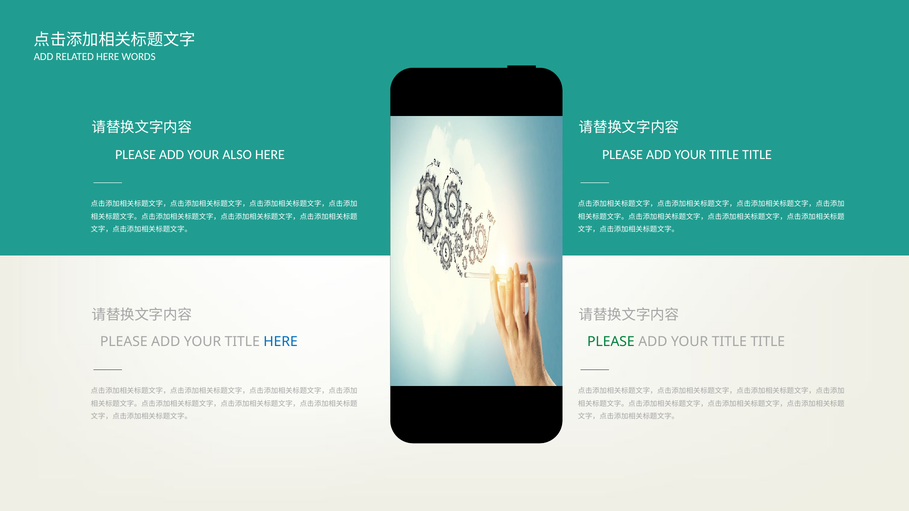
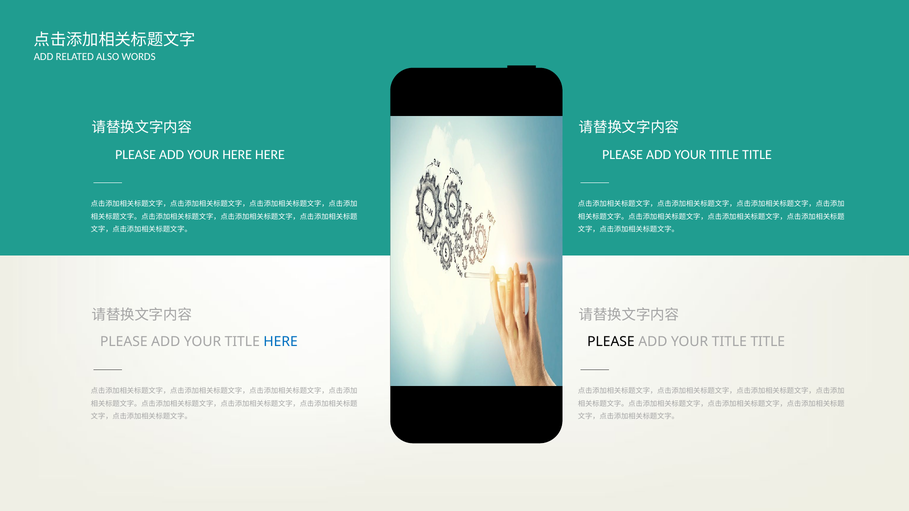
RELATED HERE: HERE -> ALSO (108, 57)
YOUR ALSO: ALSO -> HERE (237, 155)
PLEASE colour: green -> black (611, 342)
